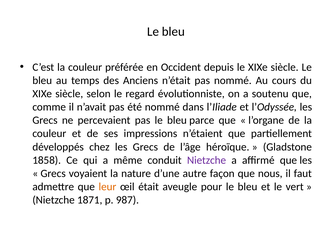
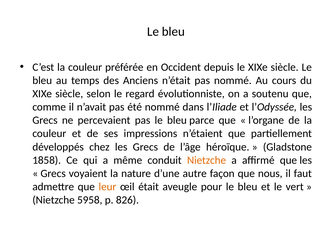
Nietzche colour: purple -> orange (207, 160)
1871: 1871 -> 5958 (90, 200)
987: 987 -> 826 (127, 200)
